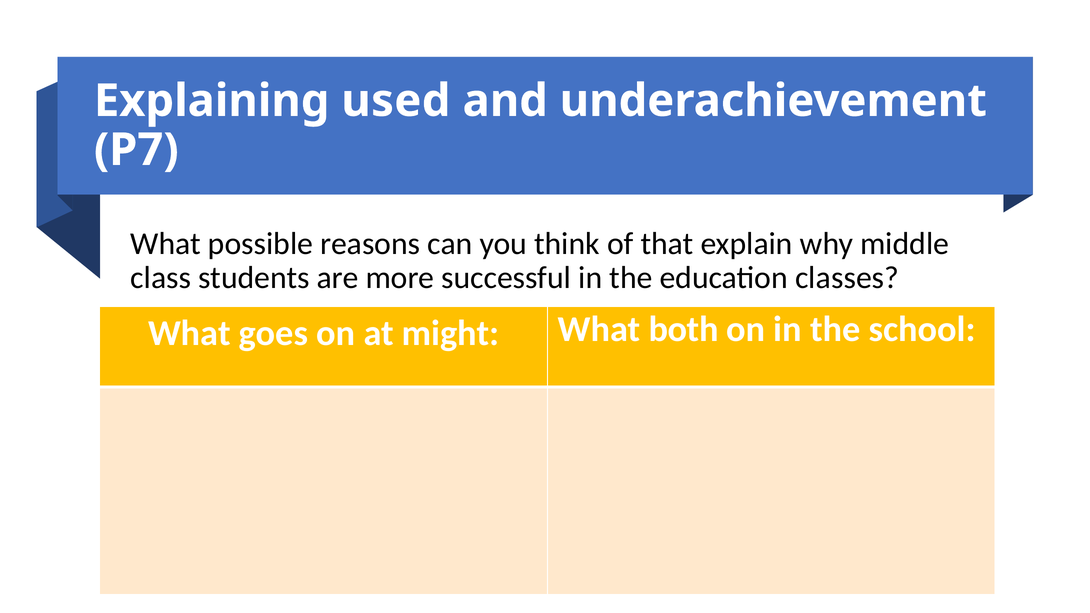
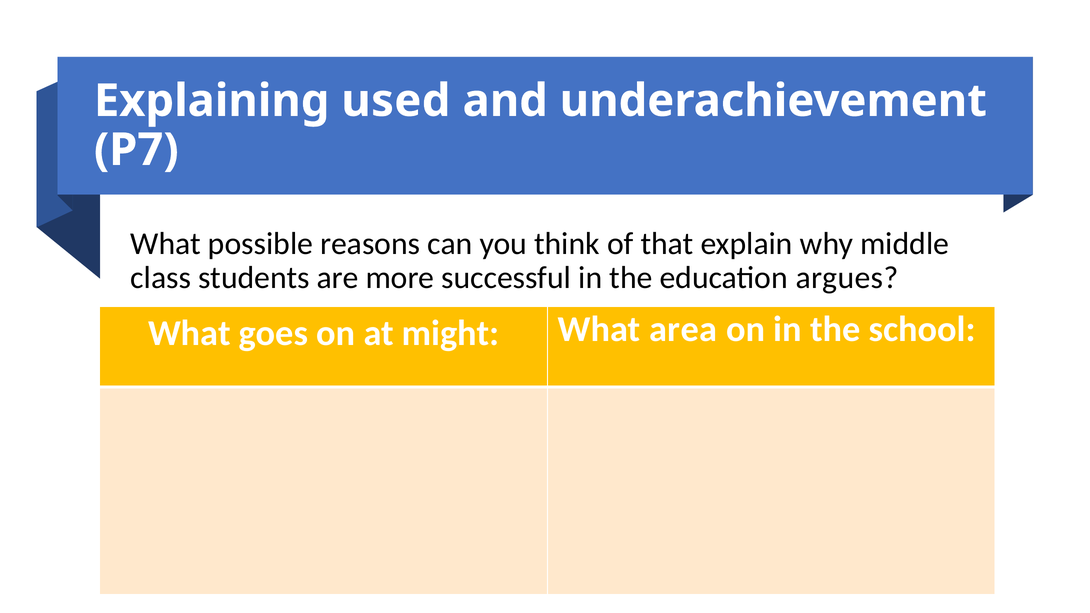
classes: classes -> argues (847, 278)
both: both -> area (683, 329)
